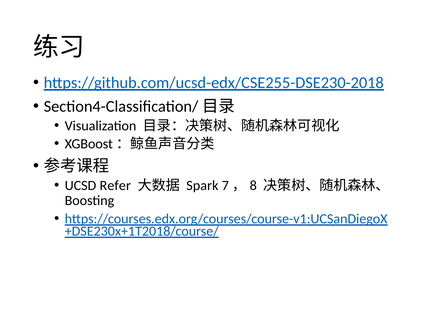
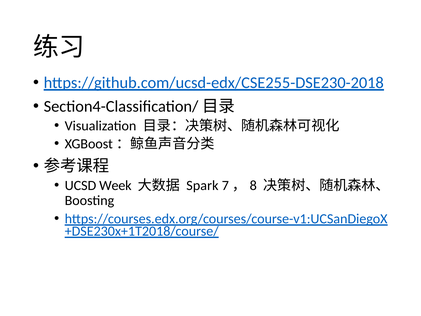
Refer: Refer -> Week (115, 185)
